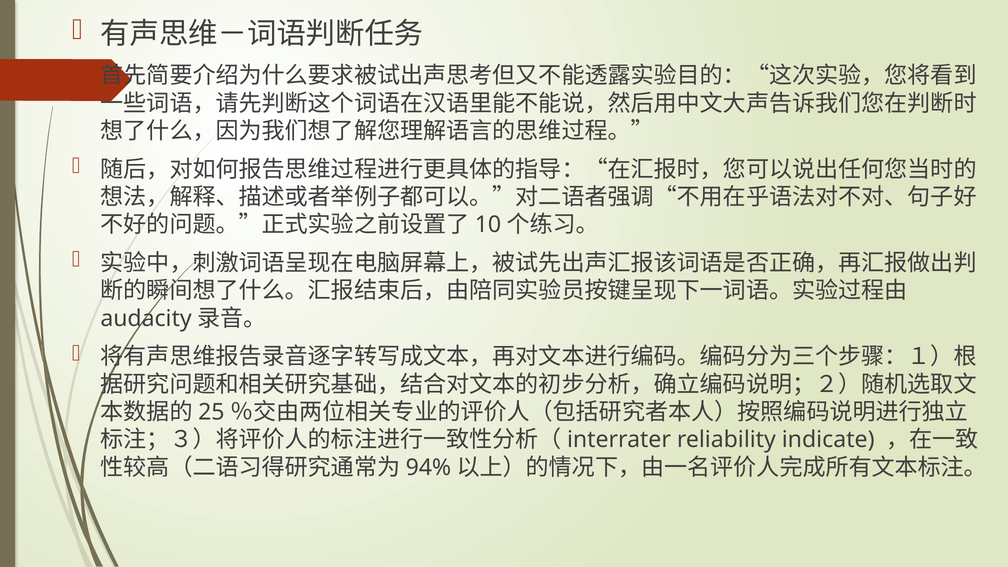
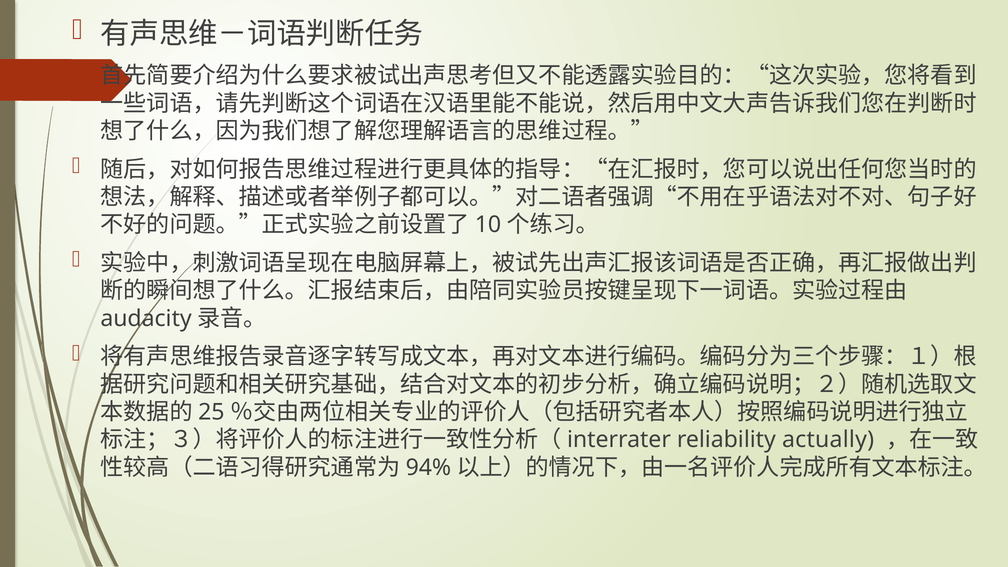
indicate: indicate -> actually (828, 440)
